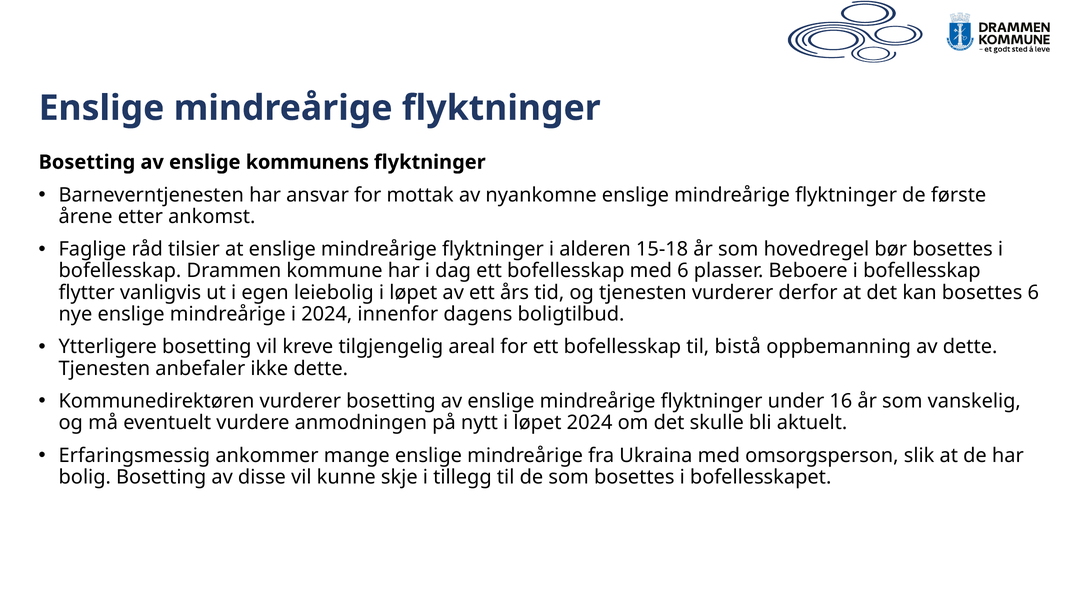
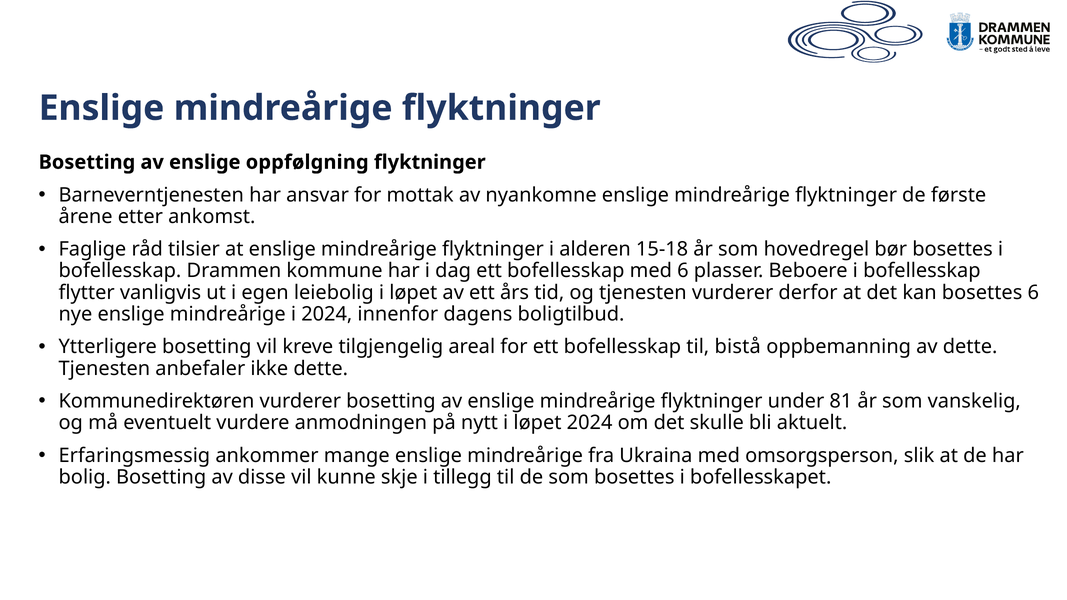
kommunens: kommunens -> oppfølgning (307, 162)
16: 16 -> 81 (841, 401)
